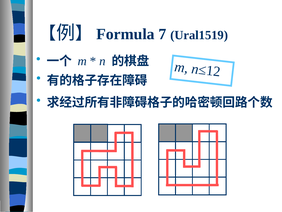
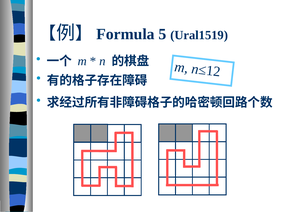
7: 7 -> 5 (162, 34)
